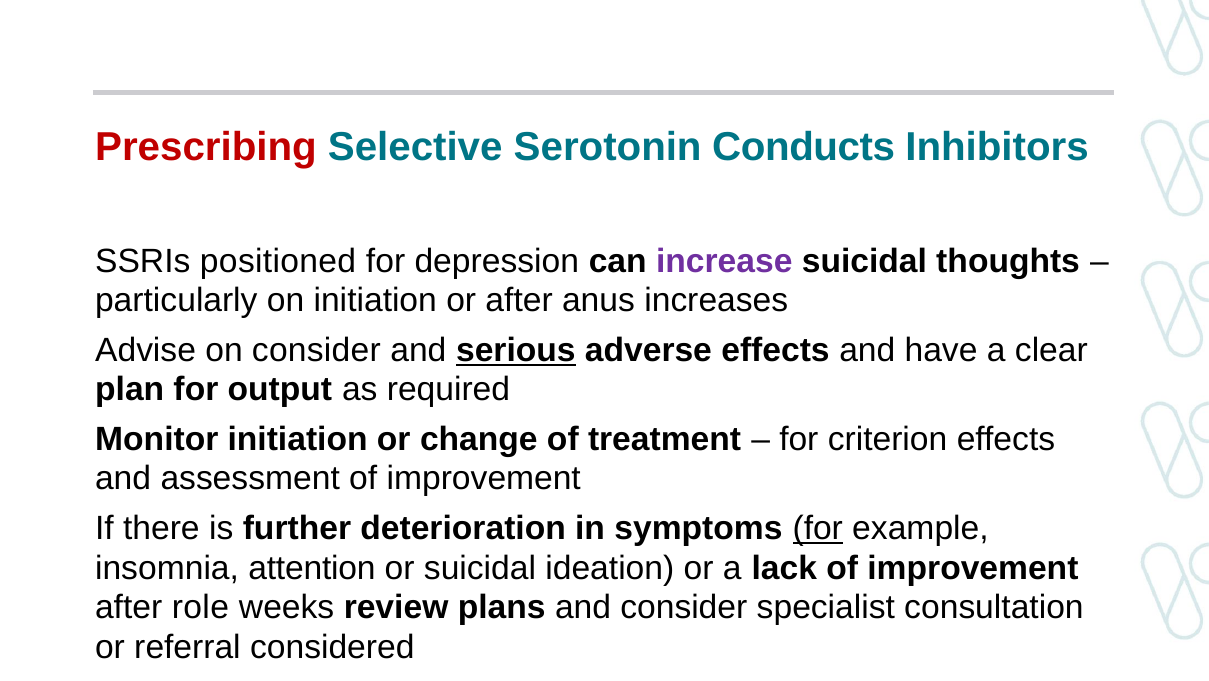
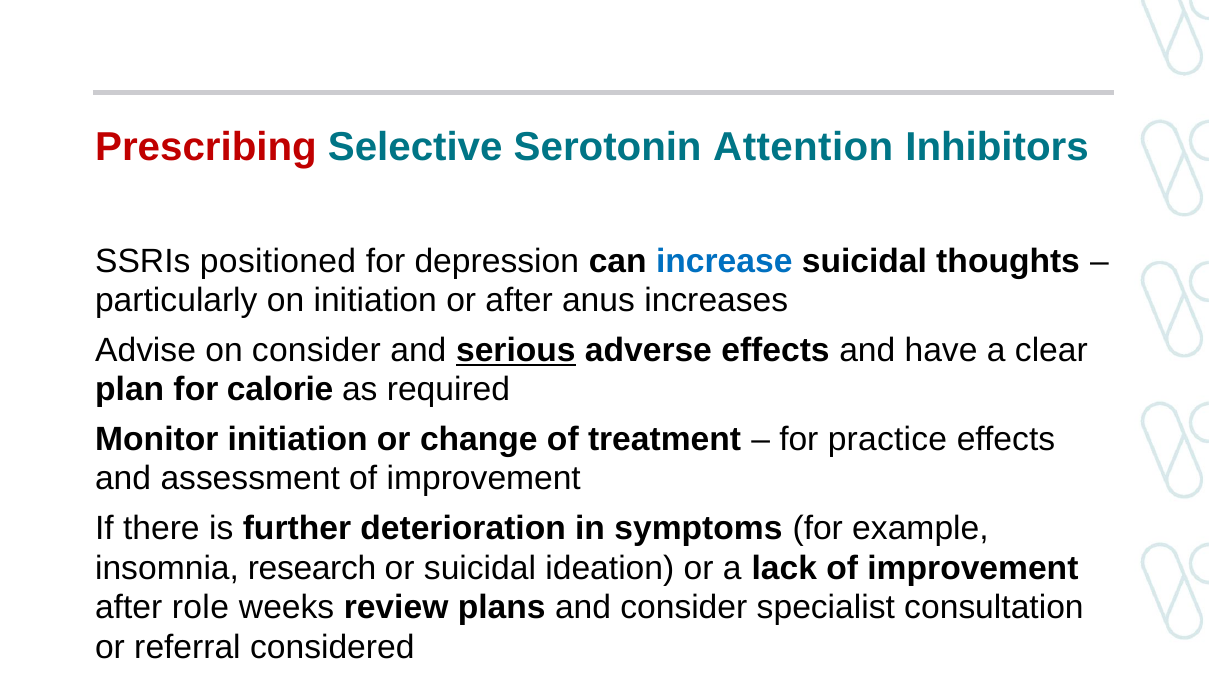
Conducts: Conducts -> Attention (803, 147)
increase colour: purple -> blue (724, 261)
output: output -> calorie (280, 390)
criterion: criterion -> practice (887, 439)
for underline: present -> none (818, 528)
attention: attention -> research (312, 568)
